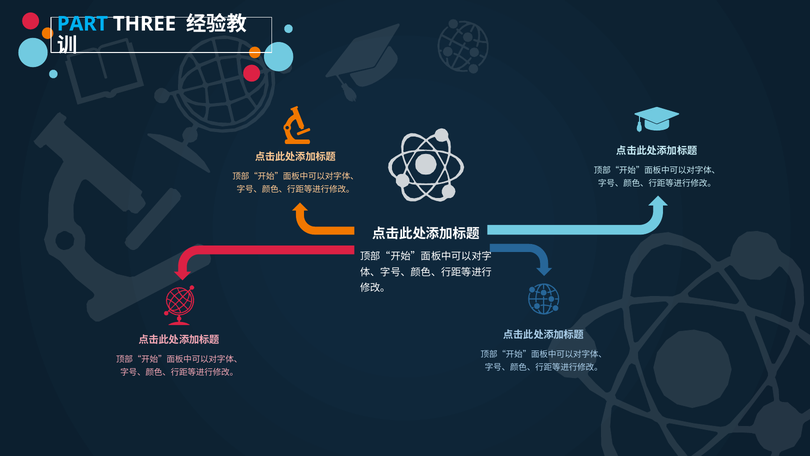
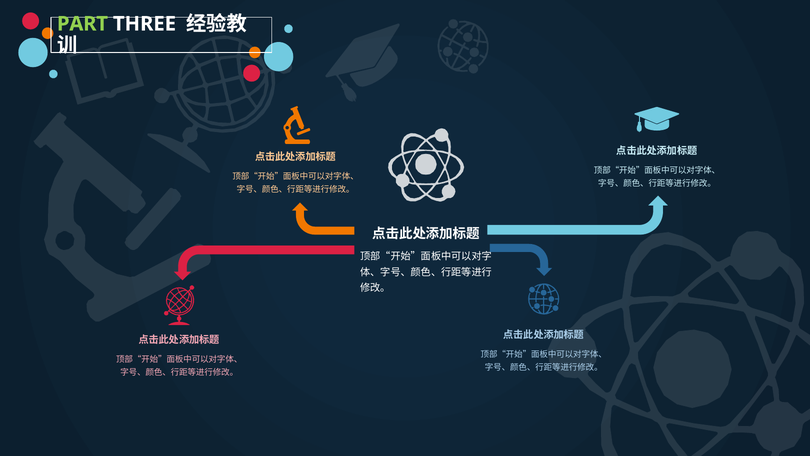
PART colour: light blue -> light green (82, 24)
